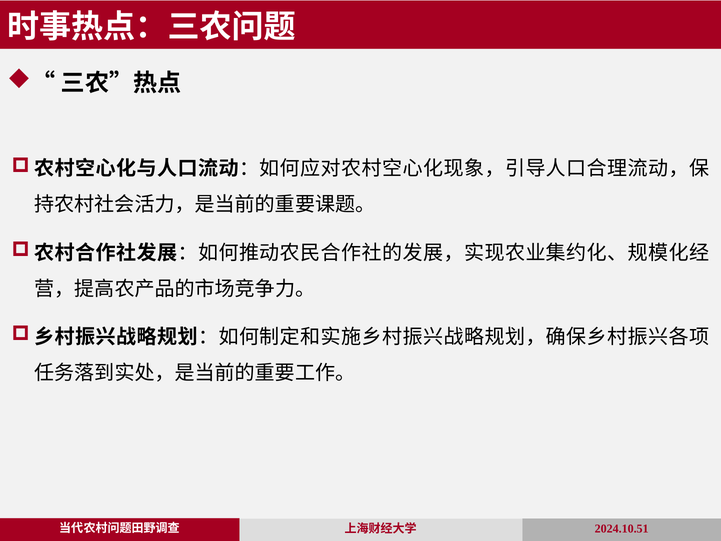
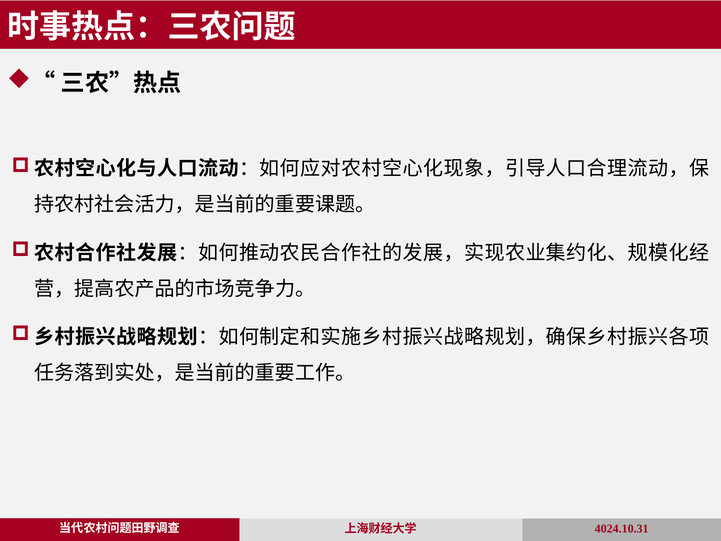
2024.10.51: 2024.10.51 -> 4024.10.31 (622, 529)
